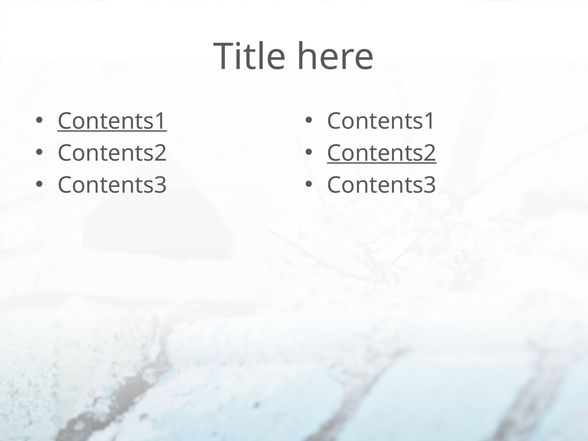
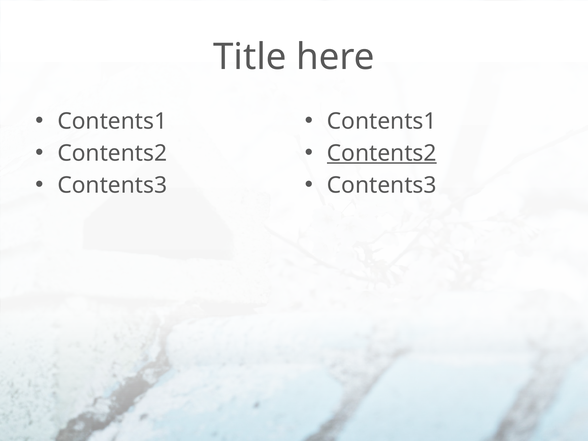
Contents1 underline: present -> none (112, 121)
